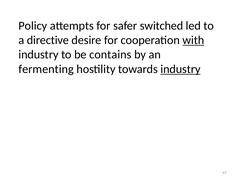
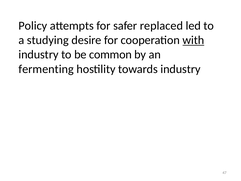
switched: switched -> replaced (161, 26)
directive: directive -> studying (48, 40)
contains: contains -> common (110, 55)
industry underline: present -> none (180, 69)
